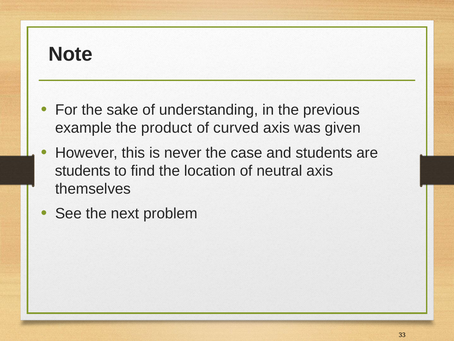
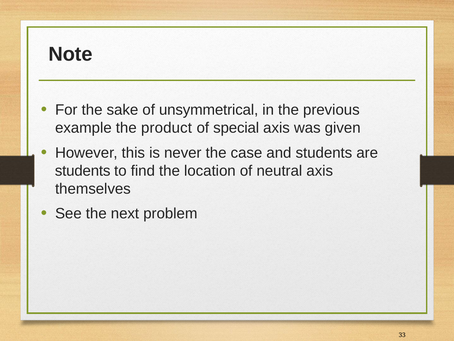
understanding: understanding -> unsymmetrical (209, 110)
curved: curved -> special (236, 128)
